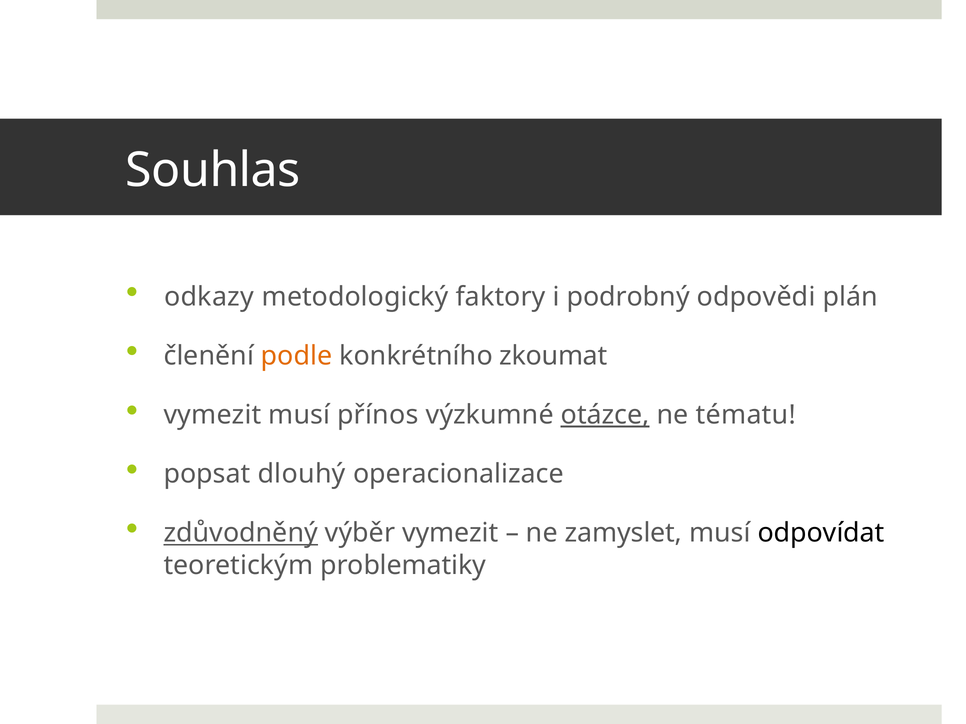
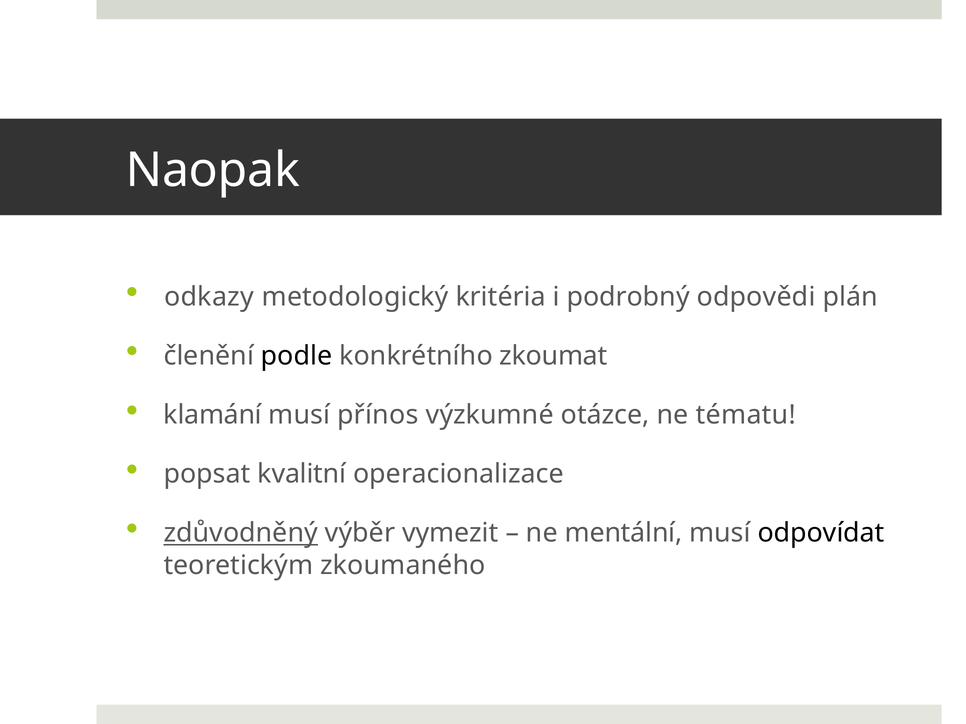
Souhlas: Souhlas -> Naopak (213, 170)
faktory: faktory -> kritéria (501, 297)
podle colour: orange -> black (297, 356)
vymezit: vymezit -> klamání (213, 415)
otázce underline: present -> none (605, 415)
dlouhý: dlouhý -> kvalitní (302, 474)
zamyslet: zamyslet -> mentální (624, 533)
problematiky: problematiky -> zkoumaného (403, 566)
